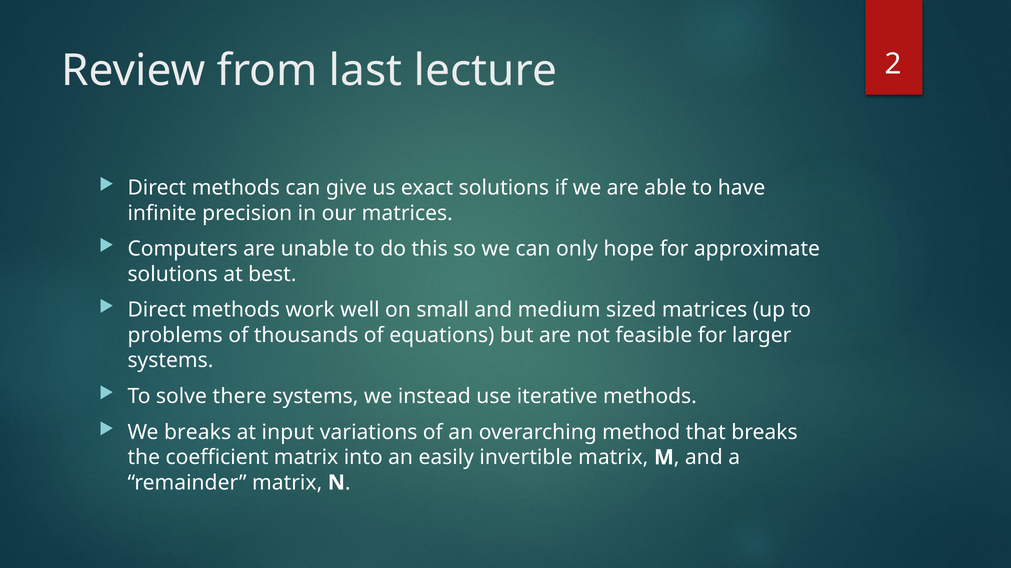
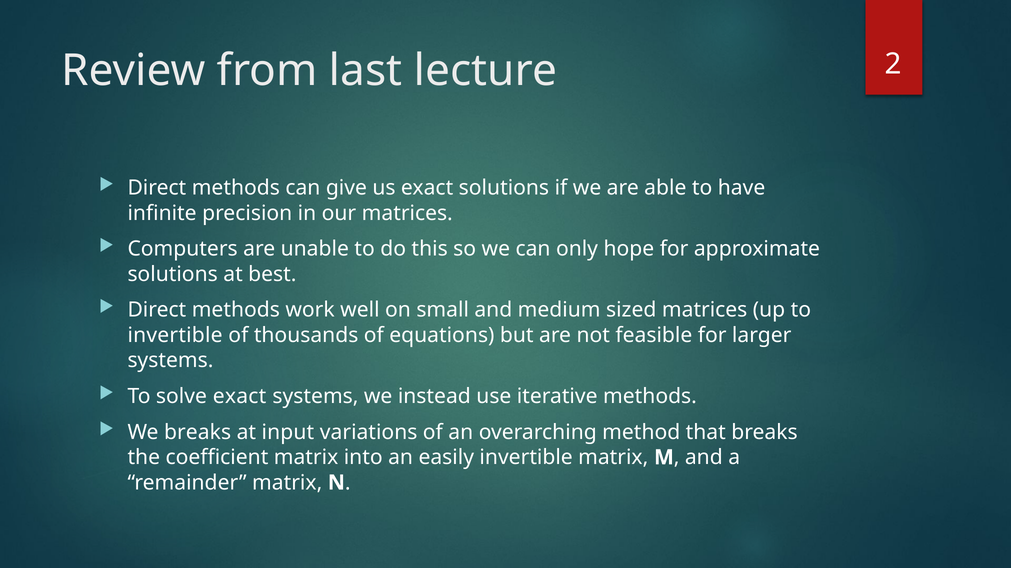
problems: problems -> invertible (175, 336)
solve there: there -> exact (240, 397)
